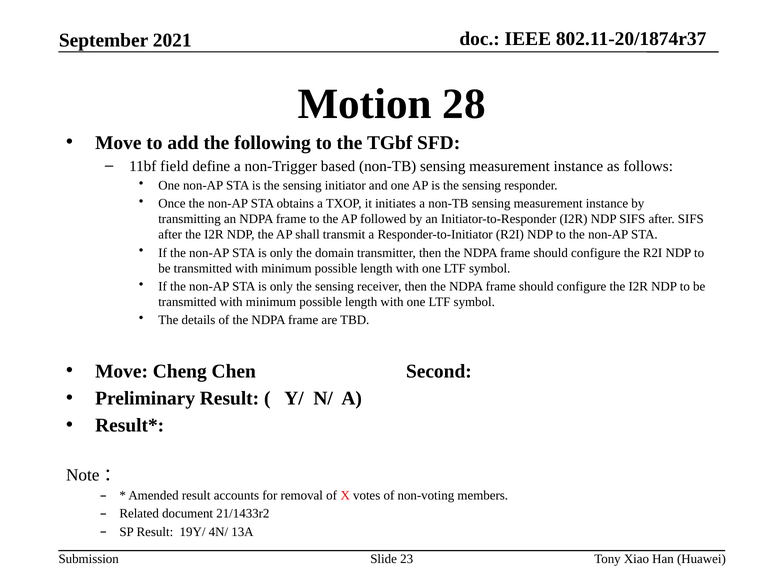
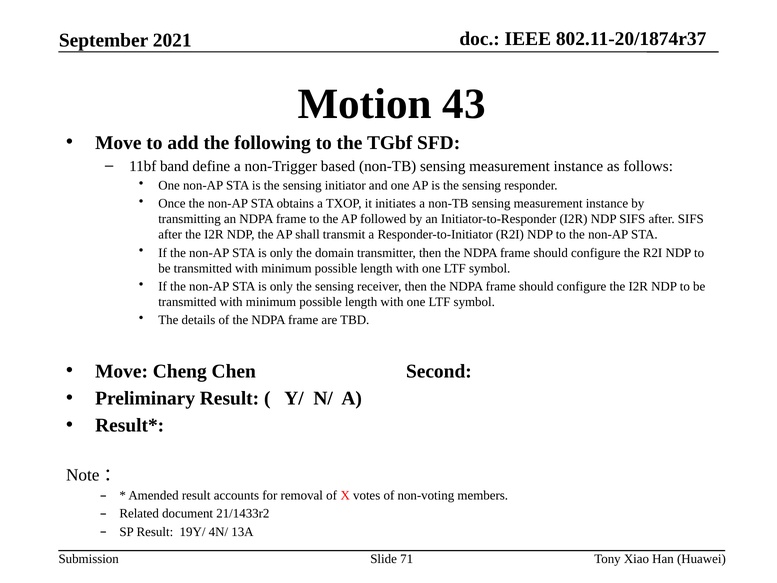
28: 28 -> 43 (464, 104)
field: field -> band (174, 166)
23: 23 -> 71 (407, 559)
